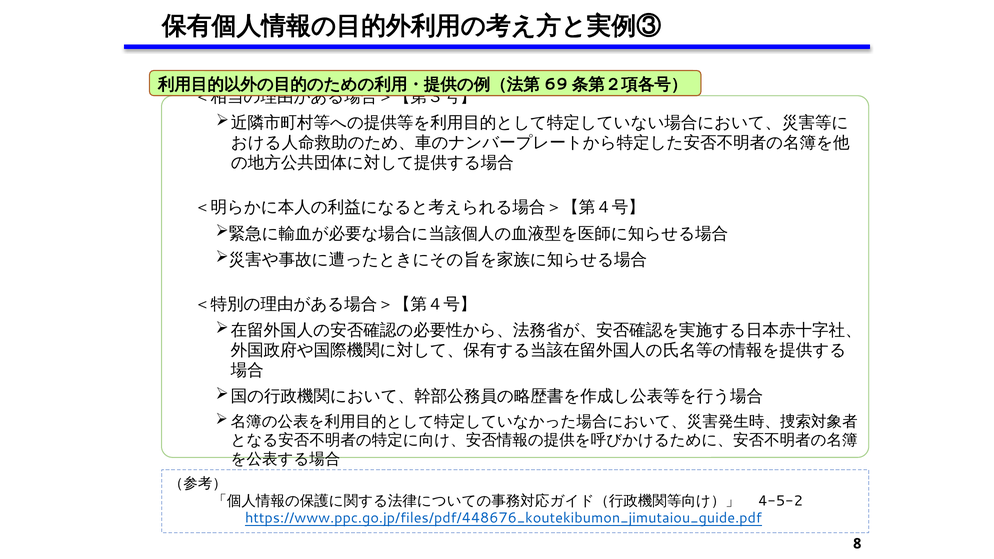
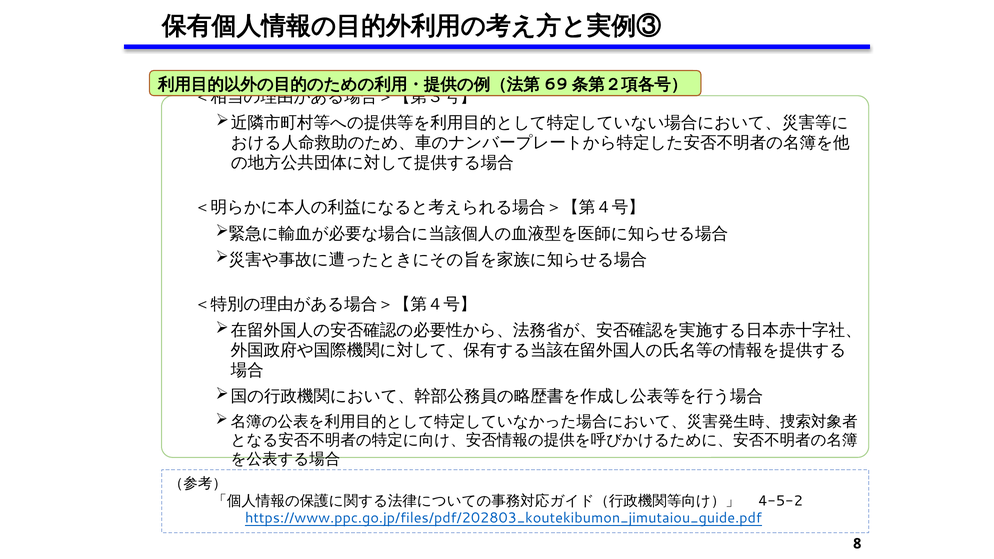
https://www.ppc.go.jp/files/pdf/448676_koutekibumon_jimutaiou_guide.pdf: https://www.ppc.go.jp/files/pdf/448676_koutekibumon_jimutaiou_guide.pdf -> https://www.ppc.go.jp/files/pdf/202803_koutekibumon_jimutaiou_guide.pdf (503, 518)
